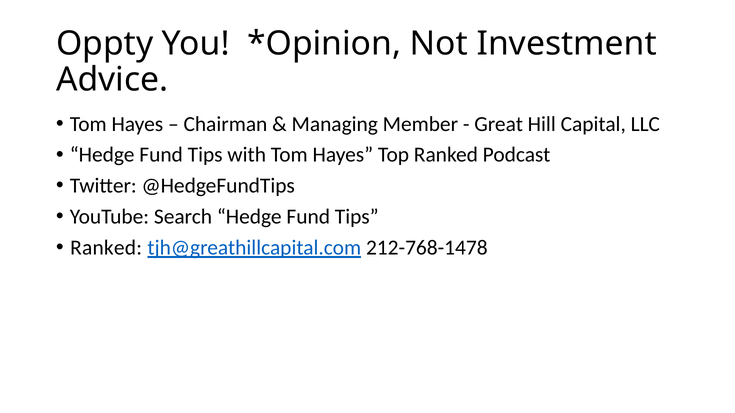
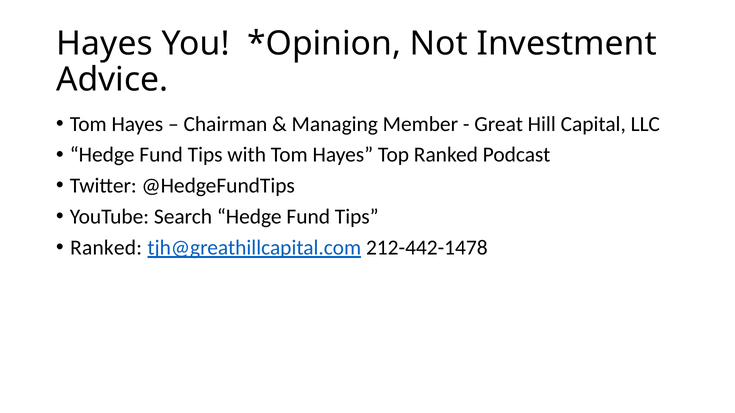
Oppty: Oppty -> Hayes (105, 44)
212-768-1478: 212-768-1478 -> 212-442-1478 (427, 248)
